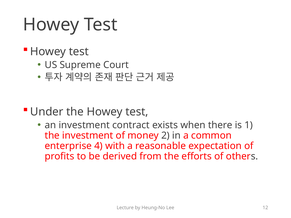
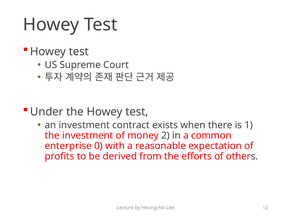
4: 4 -> 0 (98, 146)
